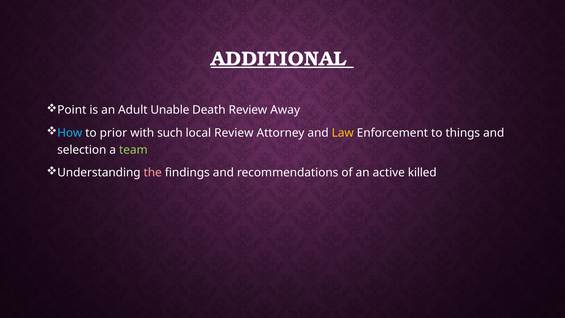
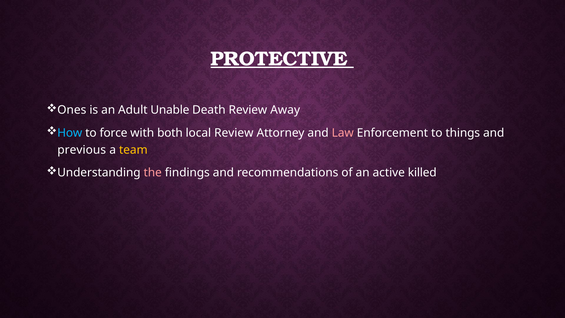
ADDITIONAL: ADDITIONAL -> PROTECTIVE (279, 59)
Point: Point -> Ones (72, 110)
prior: prior -> force (114, 133)
such: such -> both (170, 133)
Law colour: yellow -> pink (343, 133)
selection: selection -> previous (82, 150)
team colour: light green -> yellow (133, 150)
